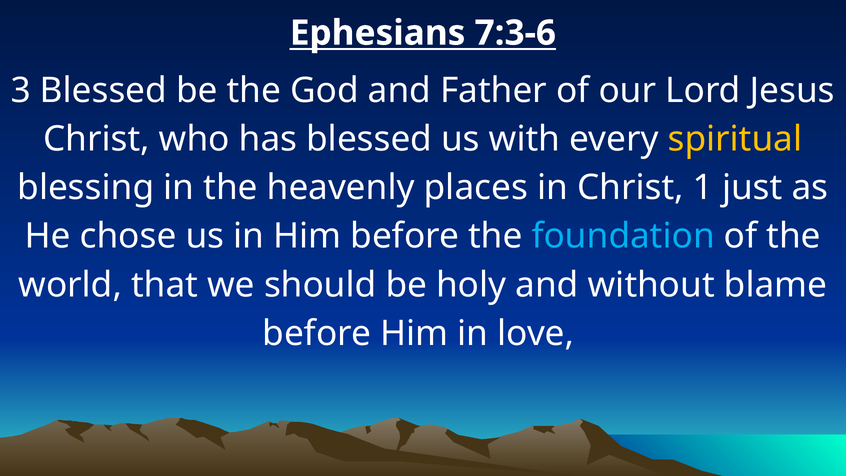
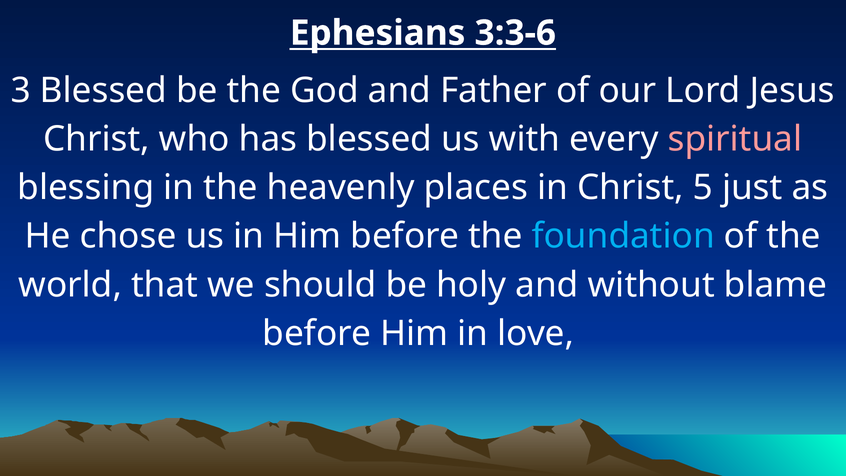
7:3-6: 7:3-6 -> 3:3-6 (515, 33)
spiritual colour: yellow -> pink (735, 139)
1: 1 -> 5 (703, 188)
